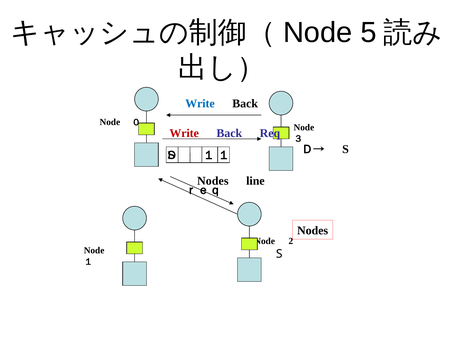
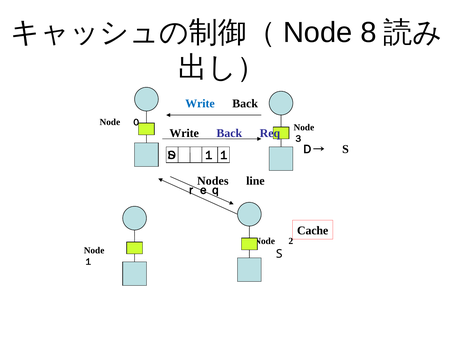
5: 5 -> 8 (368, 32)
Write colour: red -> black (184, 133)
Nodes: Nodes -> Cache (313, 230)
